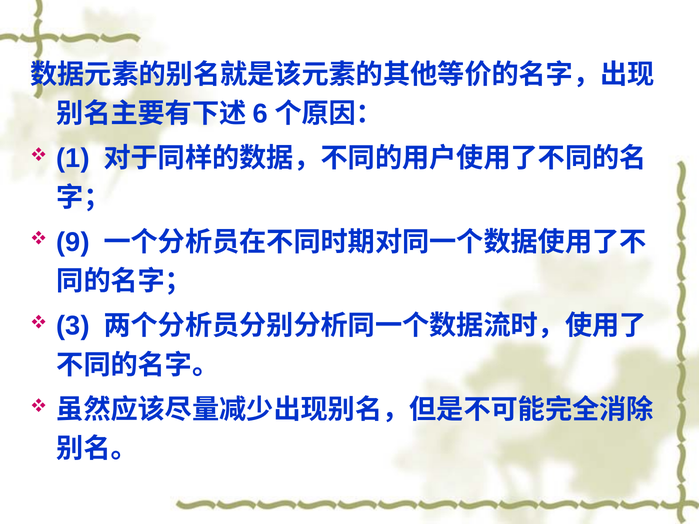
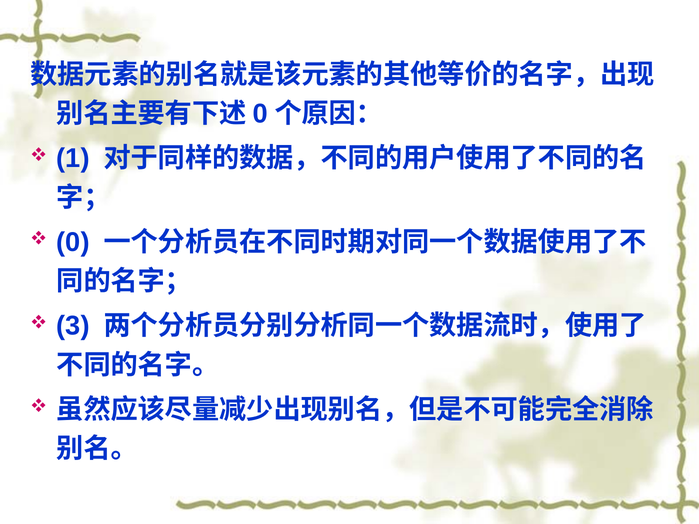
6: 6 -> 0 (261, 114)
9: 9 -> 0 (73, 242)
